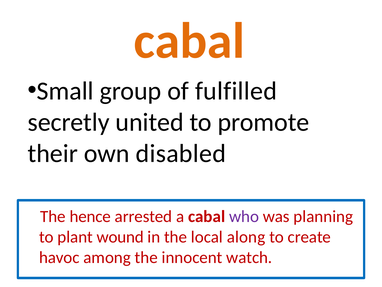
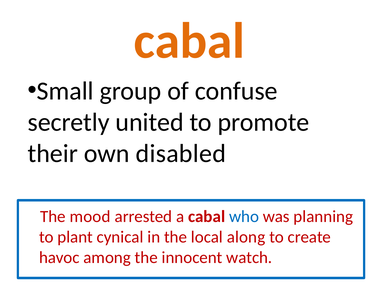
fulfilled: fulfilled -> confuse (236, 91)
hence: hence -> mood (90, 216)
who colour: purple -> blue (244, 216)
wound: wound -> cynical (120, 237)
